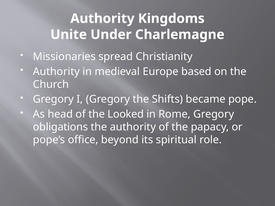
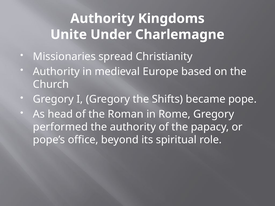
Looked: Looked -> Roman (126, 114)
obligations: obligations -> performed (60, 127)
